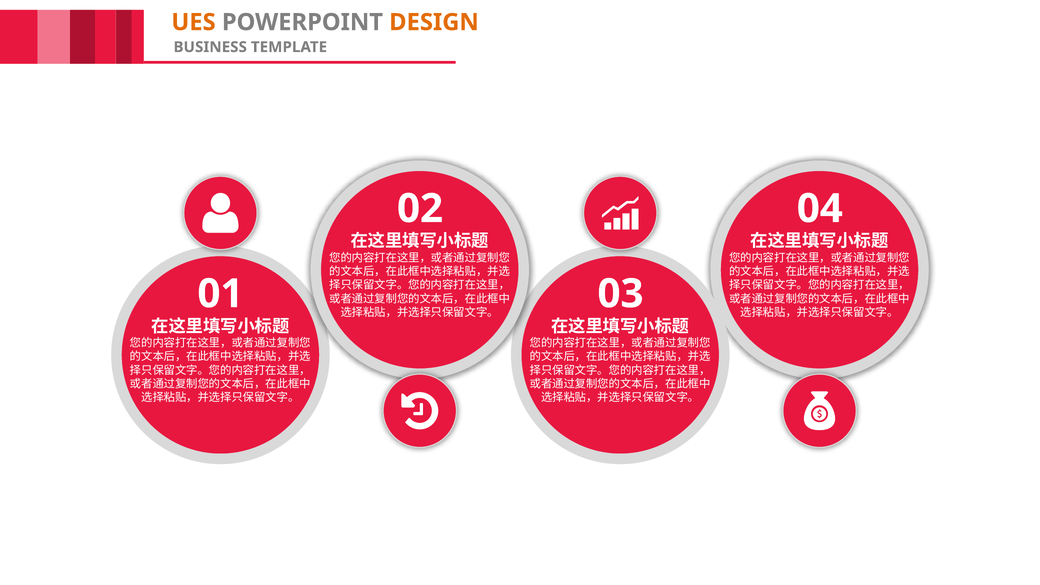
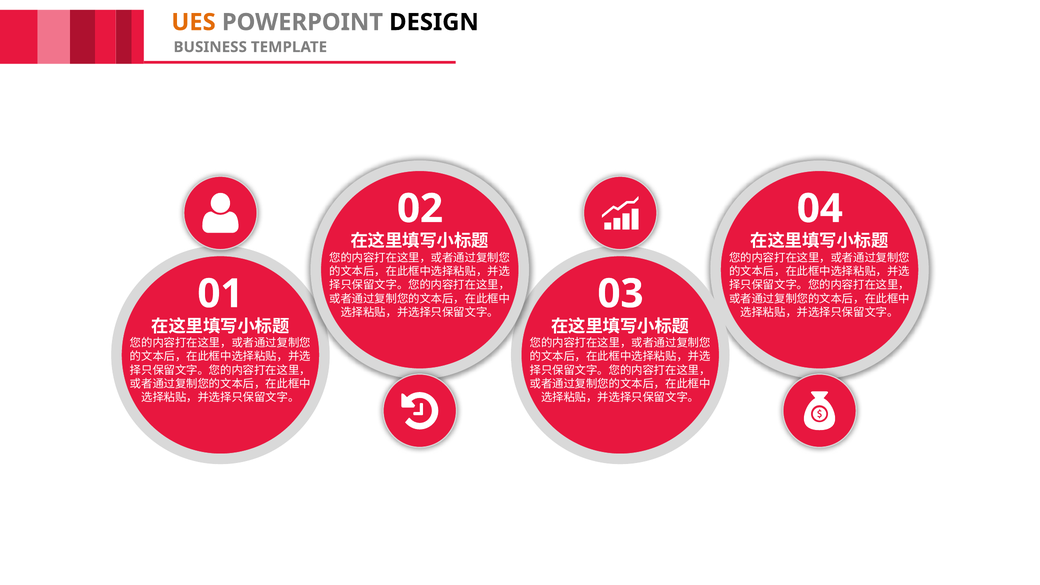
DESIGN colour: orange -> black (434, 22)
